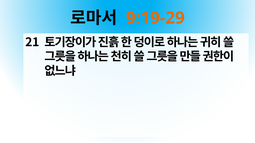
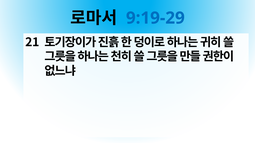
9:19-29 colour: orange -> blue (155, 18)
